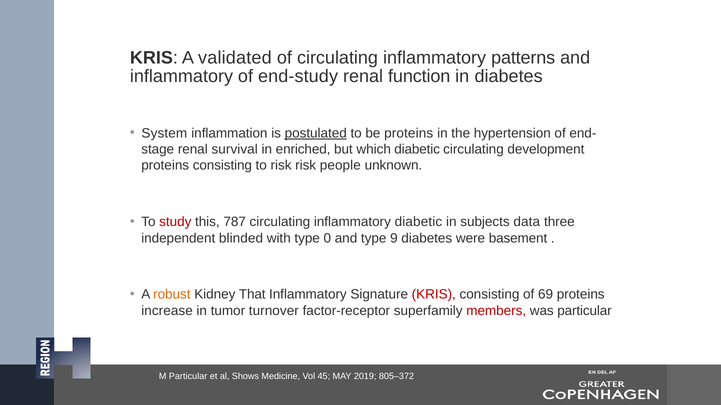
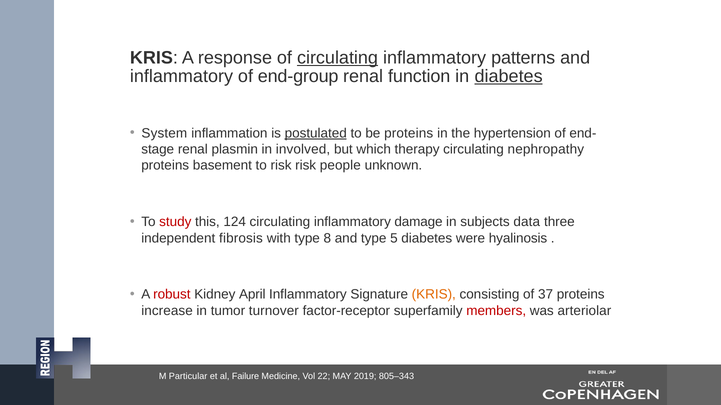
validated: validated -> response (235, 58)
circulating underline: none -> present (338, 58)
end-study: end-study -> end-group (298, 76)
diabetes underline: none -> present (509, 76)
survival: survival -> plasmin (235, 150)
enriched: enriched -> involved (303, 150)
which diabetic: diabetic -> therapy (417, 150)
development: development -> nephropathy (546, 150)
proteins consisting: consisting -> basement (222, 166)
787: 787 -> 124 (235, 222)
inflammatory diabetic: diabetic -> damage (419, 222)
blinded: blinded -> fibrosis (241, 238)
0: 0 -> 8 (327, 238)
9: 9 -> 5 (394, 238)
basement: basement -> hyalinosis (518, 238)
robust colour: orange -> red (172, 295)
That: That -> April (252, 295)
KRIS colour: red -> orange (434, 295)
69: 69 -> 37 (546, 295)
was particular: particular -> arteriolar (584, 311)
Shows: Shows -> Failure (246, 377)
45: 45 -> 22 (324, 377)
805–372: 805–372 -> 805–343 (396, 377)
